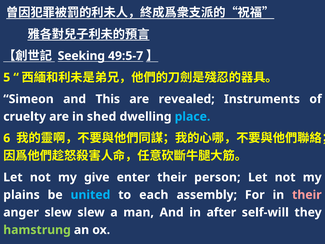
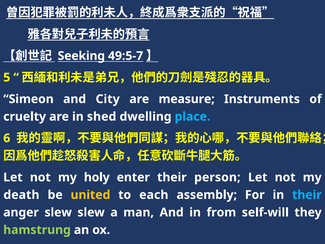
This: This -> City (108, 99)
revealed: revealed -> measure (187, 99)
give: give -> holy (97, 177)
plains: plains -> death (21, 195)
united colour: light blue -> yellow (90, 195)
their colour: pink -> light blue (307, 195)
after: after -> from (221, 212)
